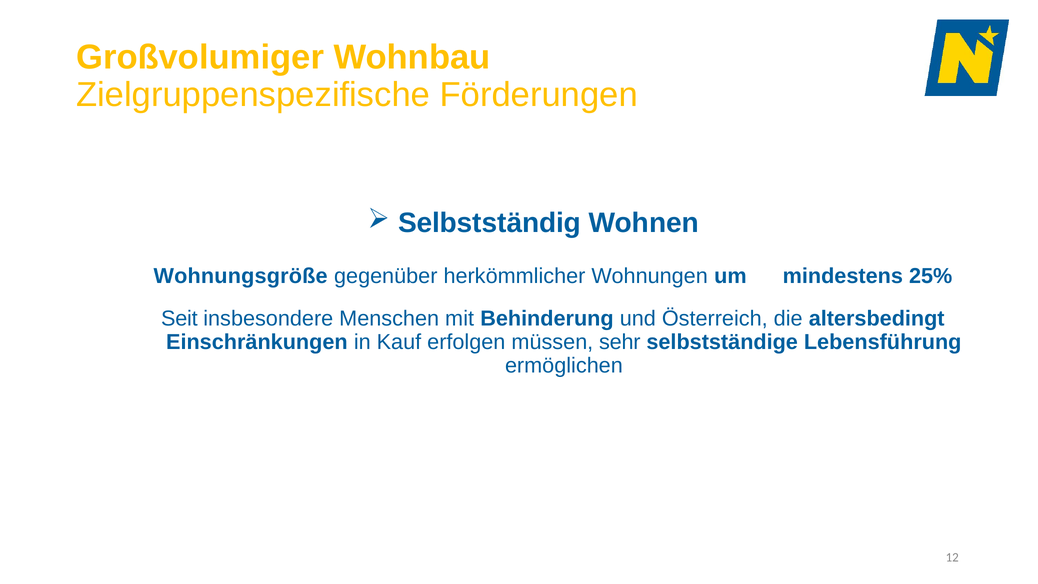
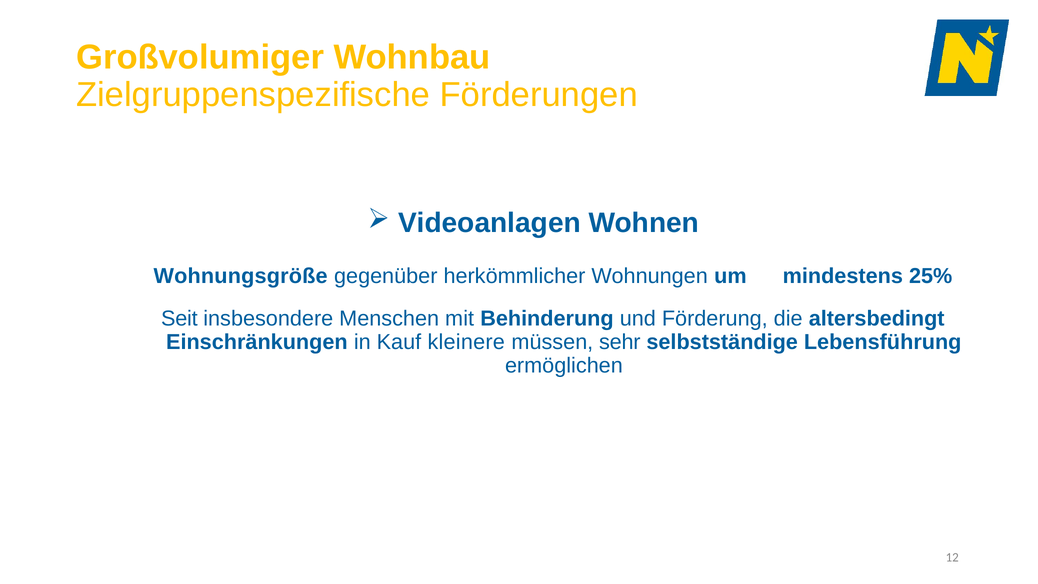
Selbstständig: Selbstständig -> Videoanlagen (489, 223)
Österreich: Österreich -> Förderung (715, 319)
erfolgen: erfolgen -> kleinere (466, 342)
